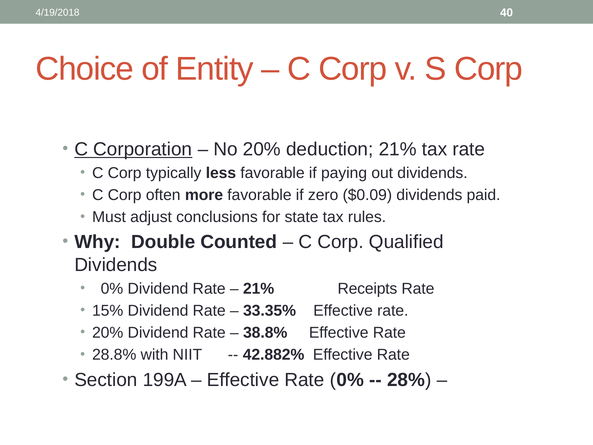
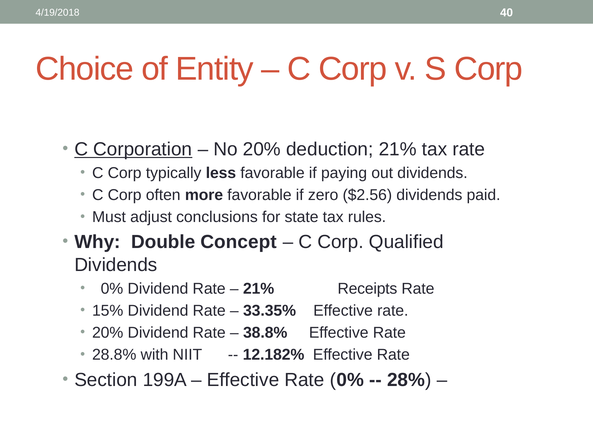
$0.09: $0.09 -> $2.56 (367, 195)
Counted: Counted -> Concept (239, 242)
42.882%: 42.882% -> 12.182% (274, 355)
